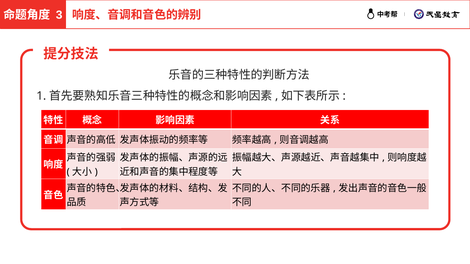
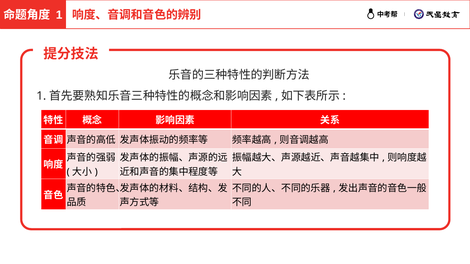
3: 3 -> 1 (59, 15)
